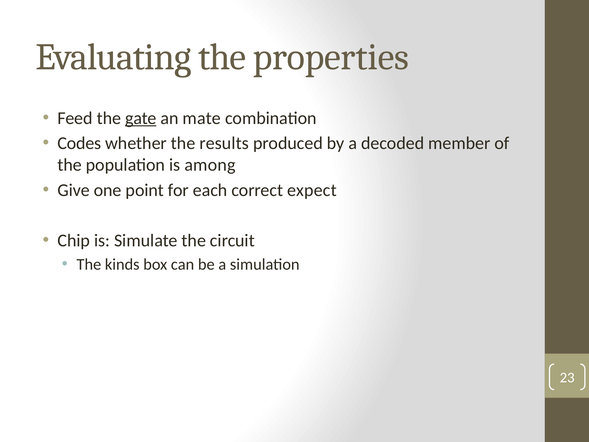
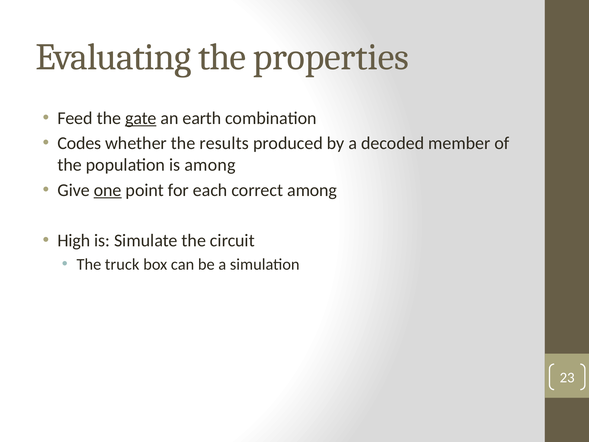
mate: mate -> earth (202, 118)
one underline: none -> present (108, 190)
correct expect: expect -> among (312, 190)
Chip: Chip -> High (74, 240)
kinds: kinds -> truck (122, 264)
